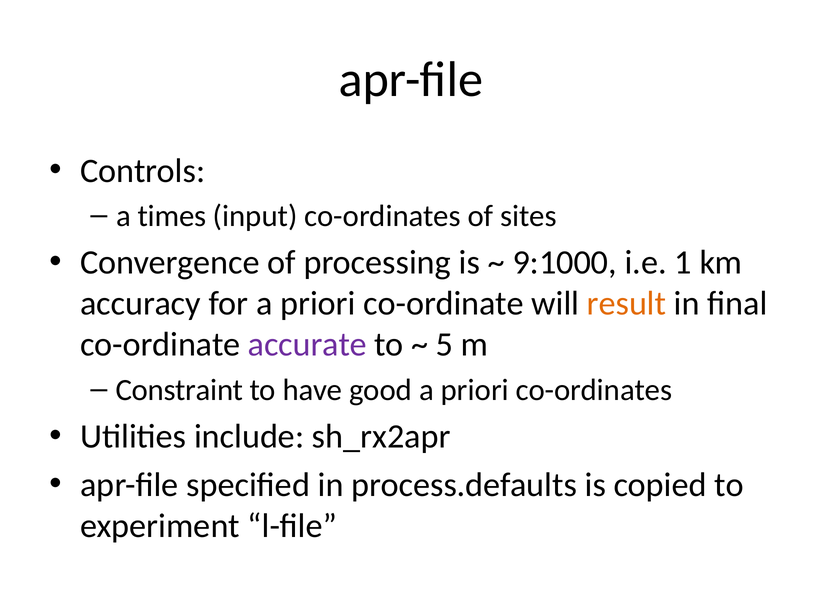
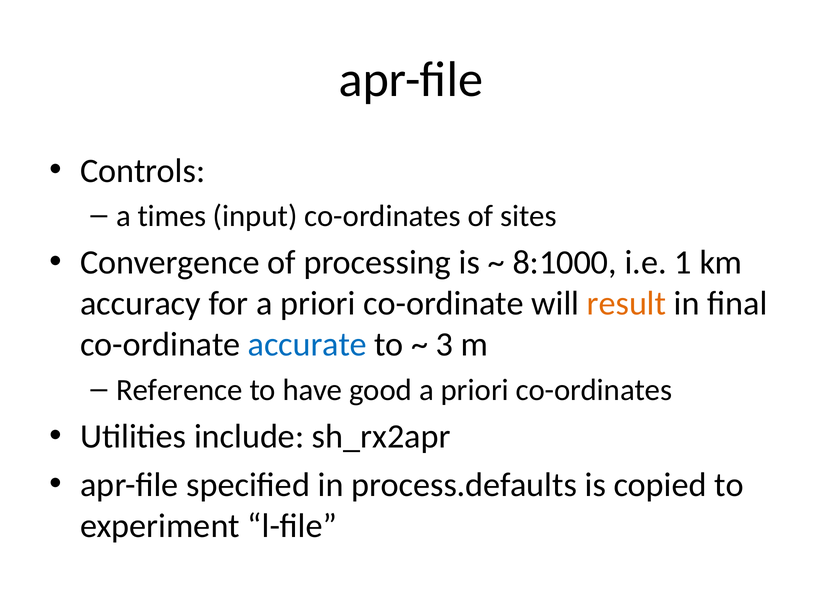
9:1000: 9:1000 -> 8:1000 (565, 263)
accurate colour: purple -> blue (307, 345)
5: 5 -> 3 (445, 345)
Constraint: Constraint -> Reference (179, 390)
